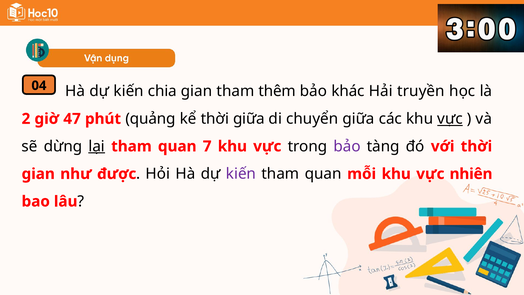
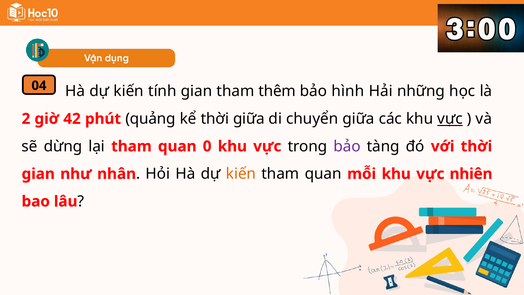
chia: chia -> tính (162, 91)
khác: khác -> hình (348, 91)
truyền: truyền -> những (421, 91)
47: 47 -> 42 (72, 119)
lại underline: present -> none (97, 146)
7: 7 -> 0 (207, 146)
được: được -> nhân (117, 174)
kiến colour: purple -> orange (241, 174)
